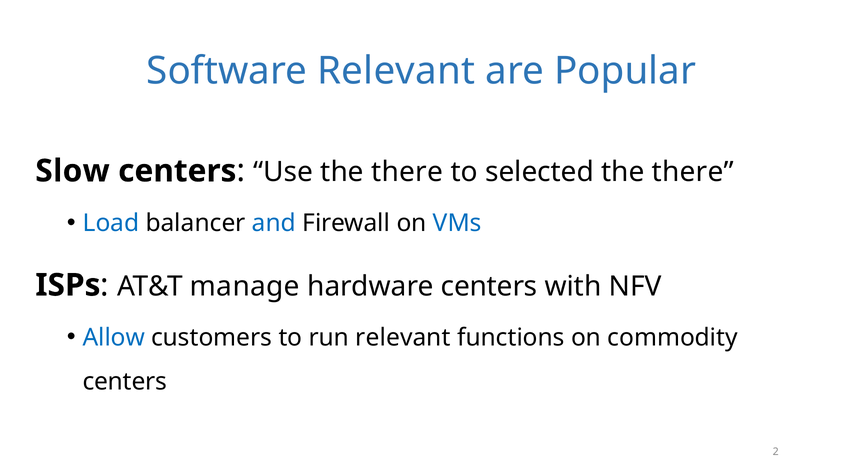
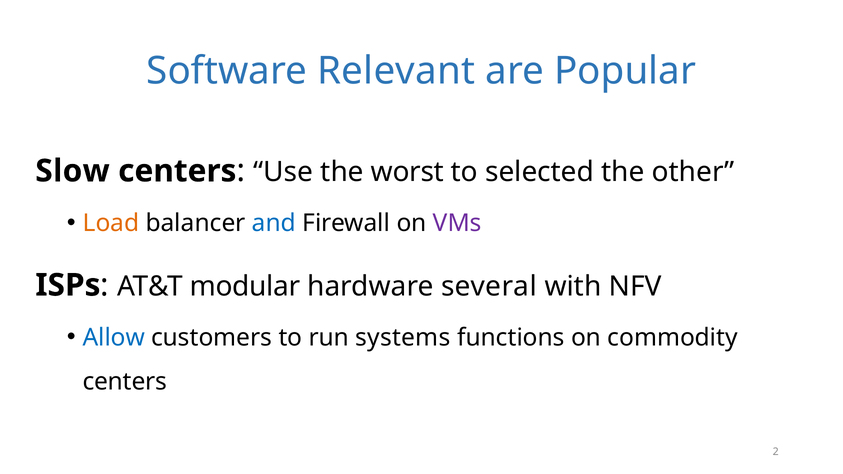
Use the there: there -> worst (407, 172)
there: there -> other (693, 172)
Load colour: blue -> orange (111, 223)
VMs colour: blue -> purple (457, 223)
manage: manage -> modular (245, 286)
hardware centers: centers -> several (489, 286)
run relevant: relevant -> systems (403, 338)
